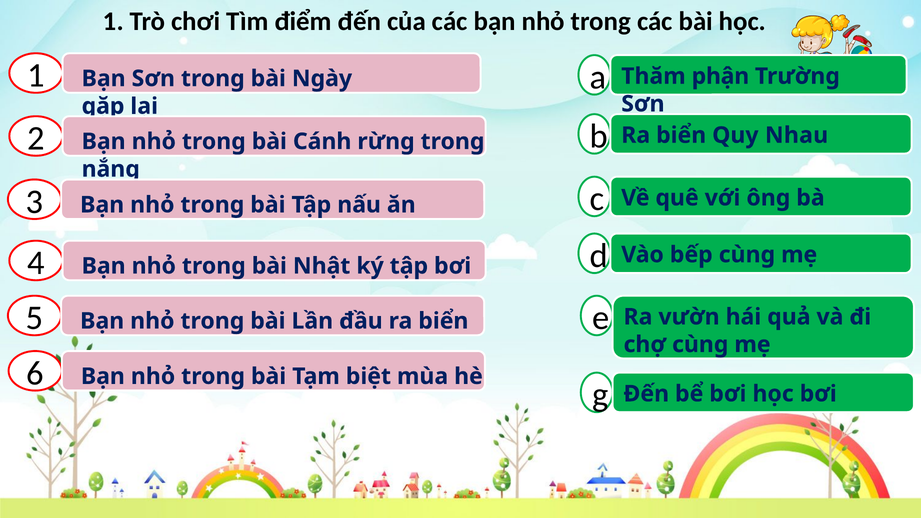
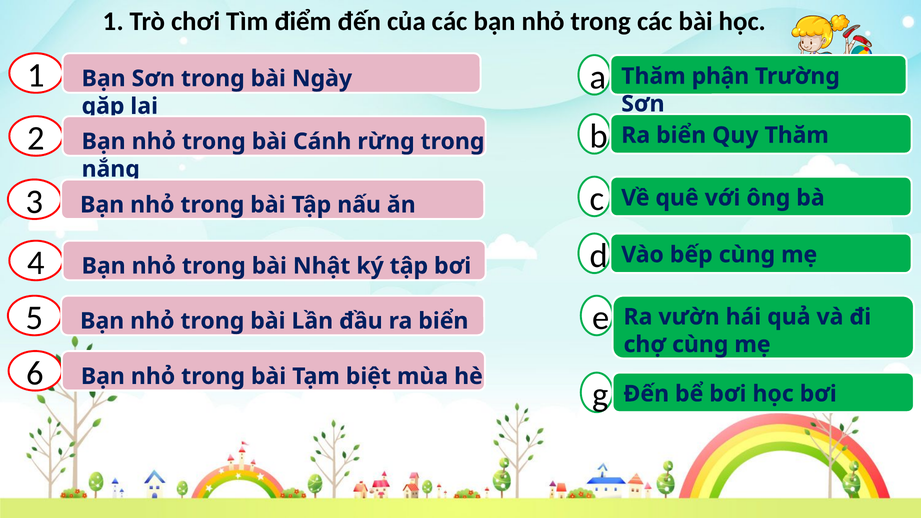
Quy Nhau: Nhau -> Thăm (797, 135)
